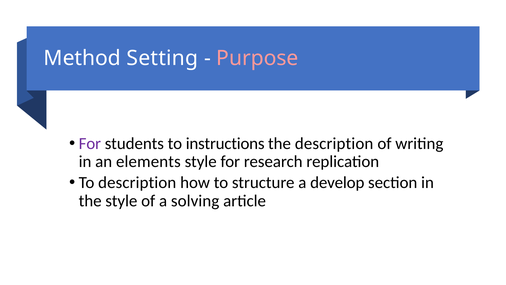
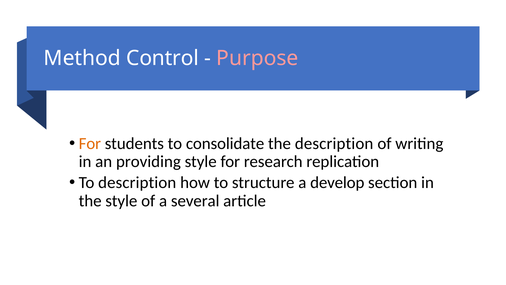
Setting: Setting -> Control (163, 58)
For colour: purple -> orange (90, 143)
instructions: instructions -> consolidate (225, 143)
elements: elements -> providing (148, 162)
solving: solving -> several (195, 201)
